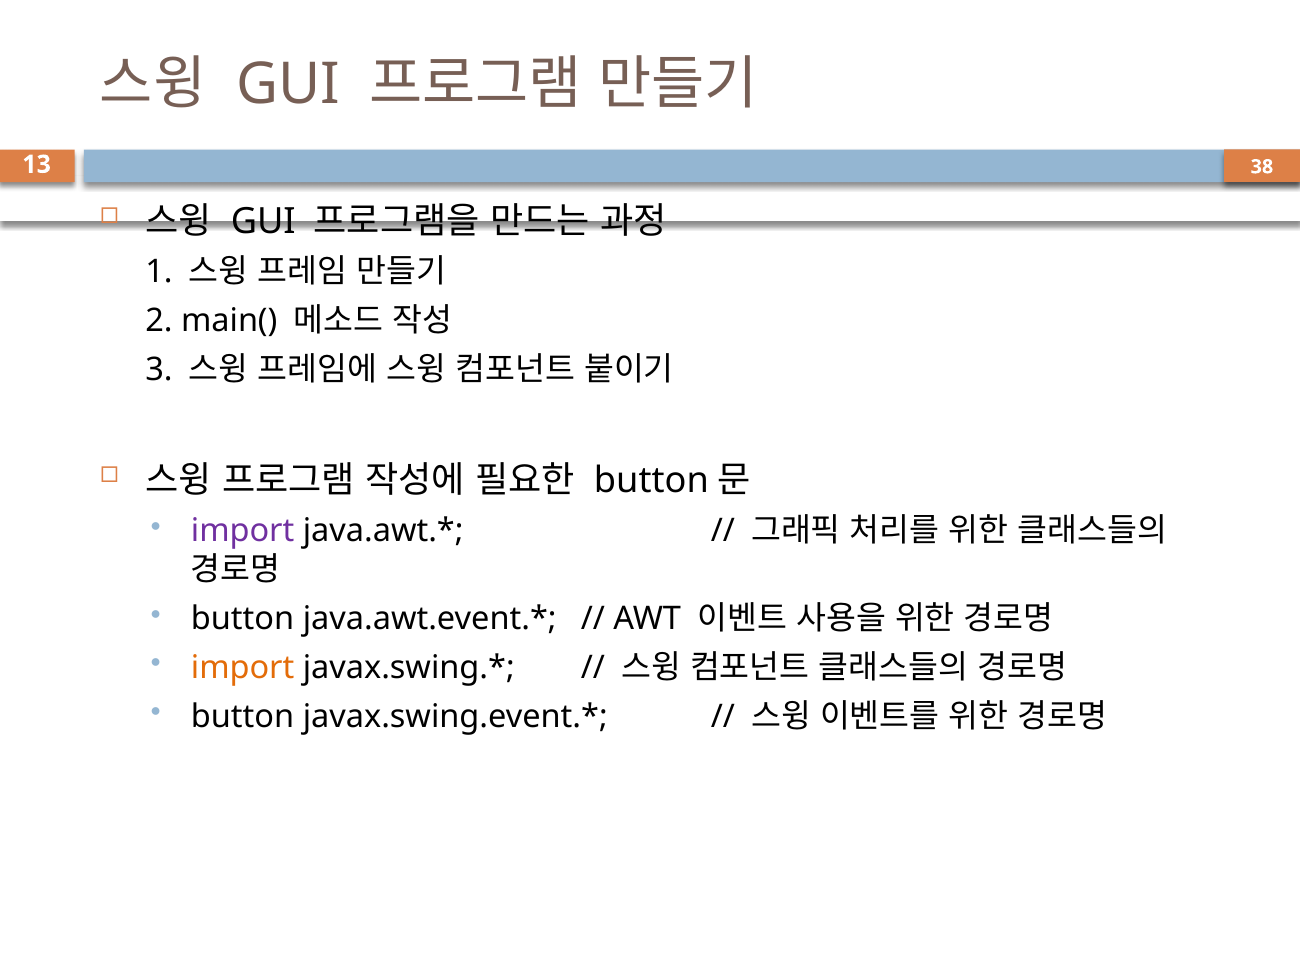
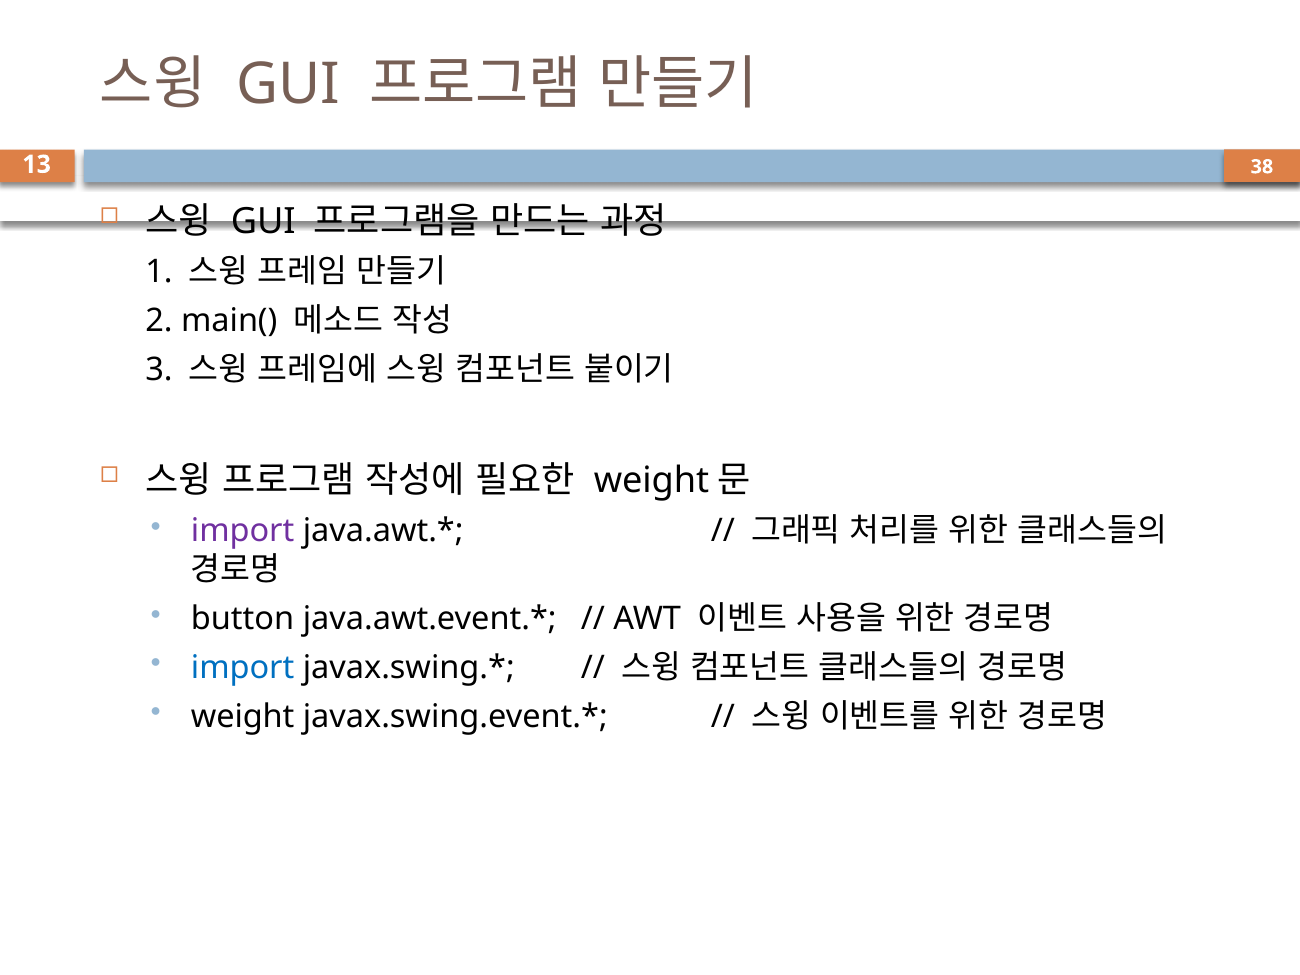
button: button -> weight (652, 480)
import colour: orange -> blue (243, 668)
button: button -> weight (243, 717)
